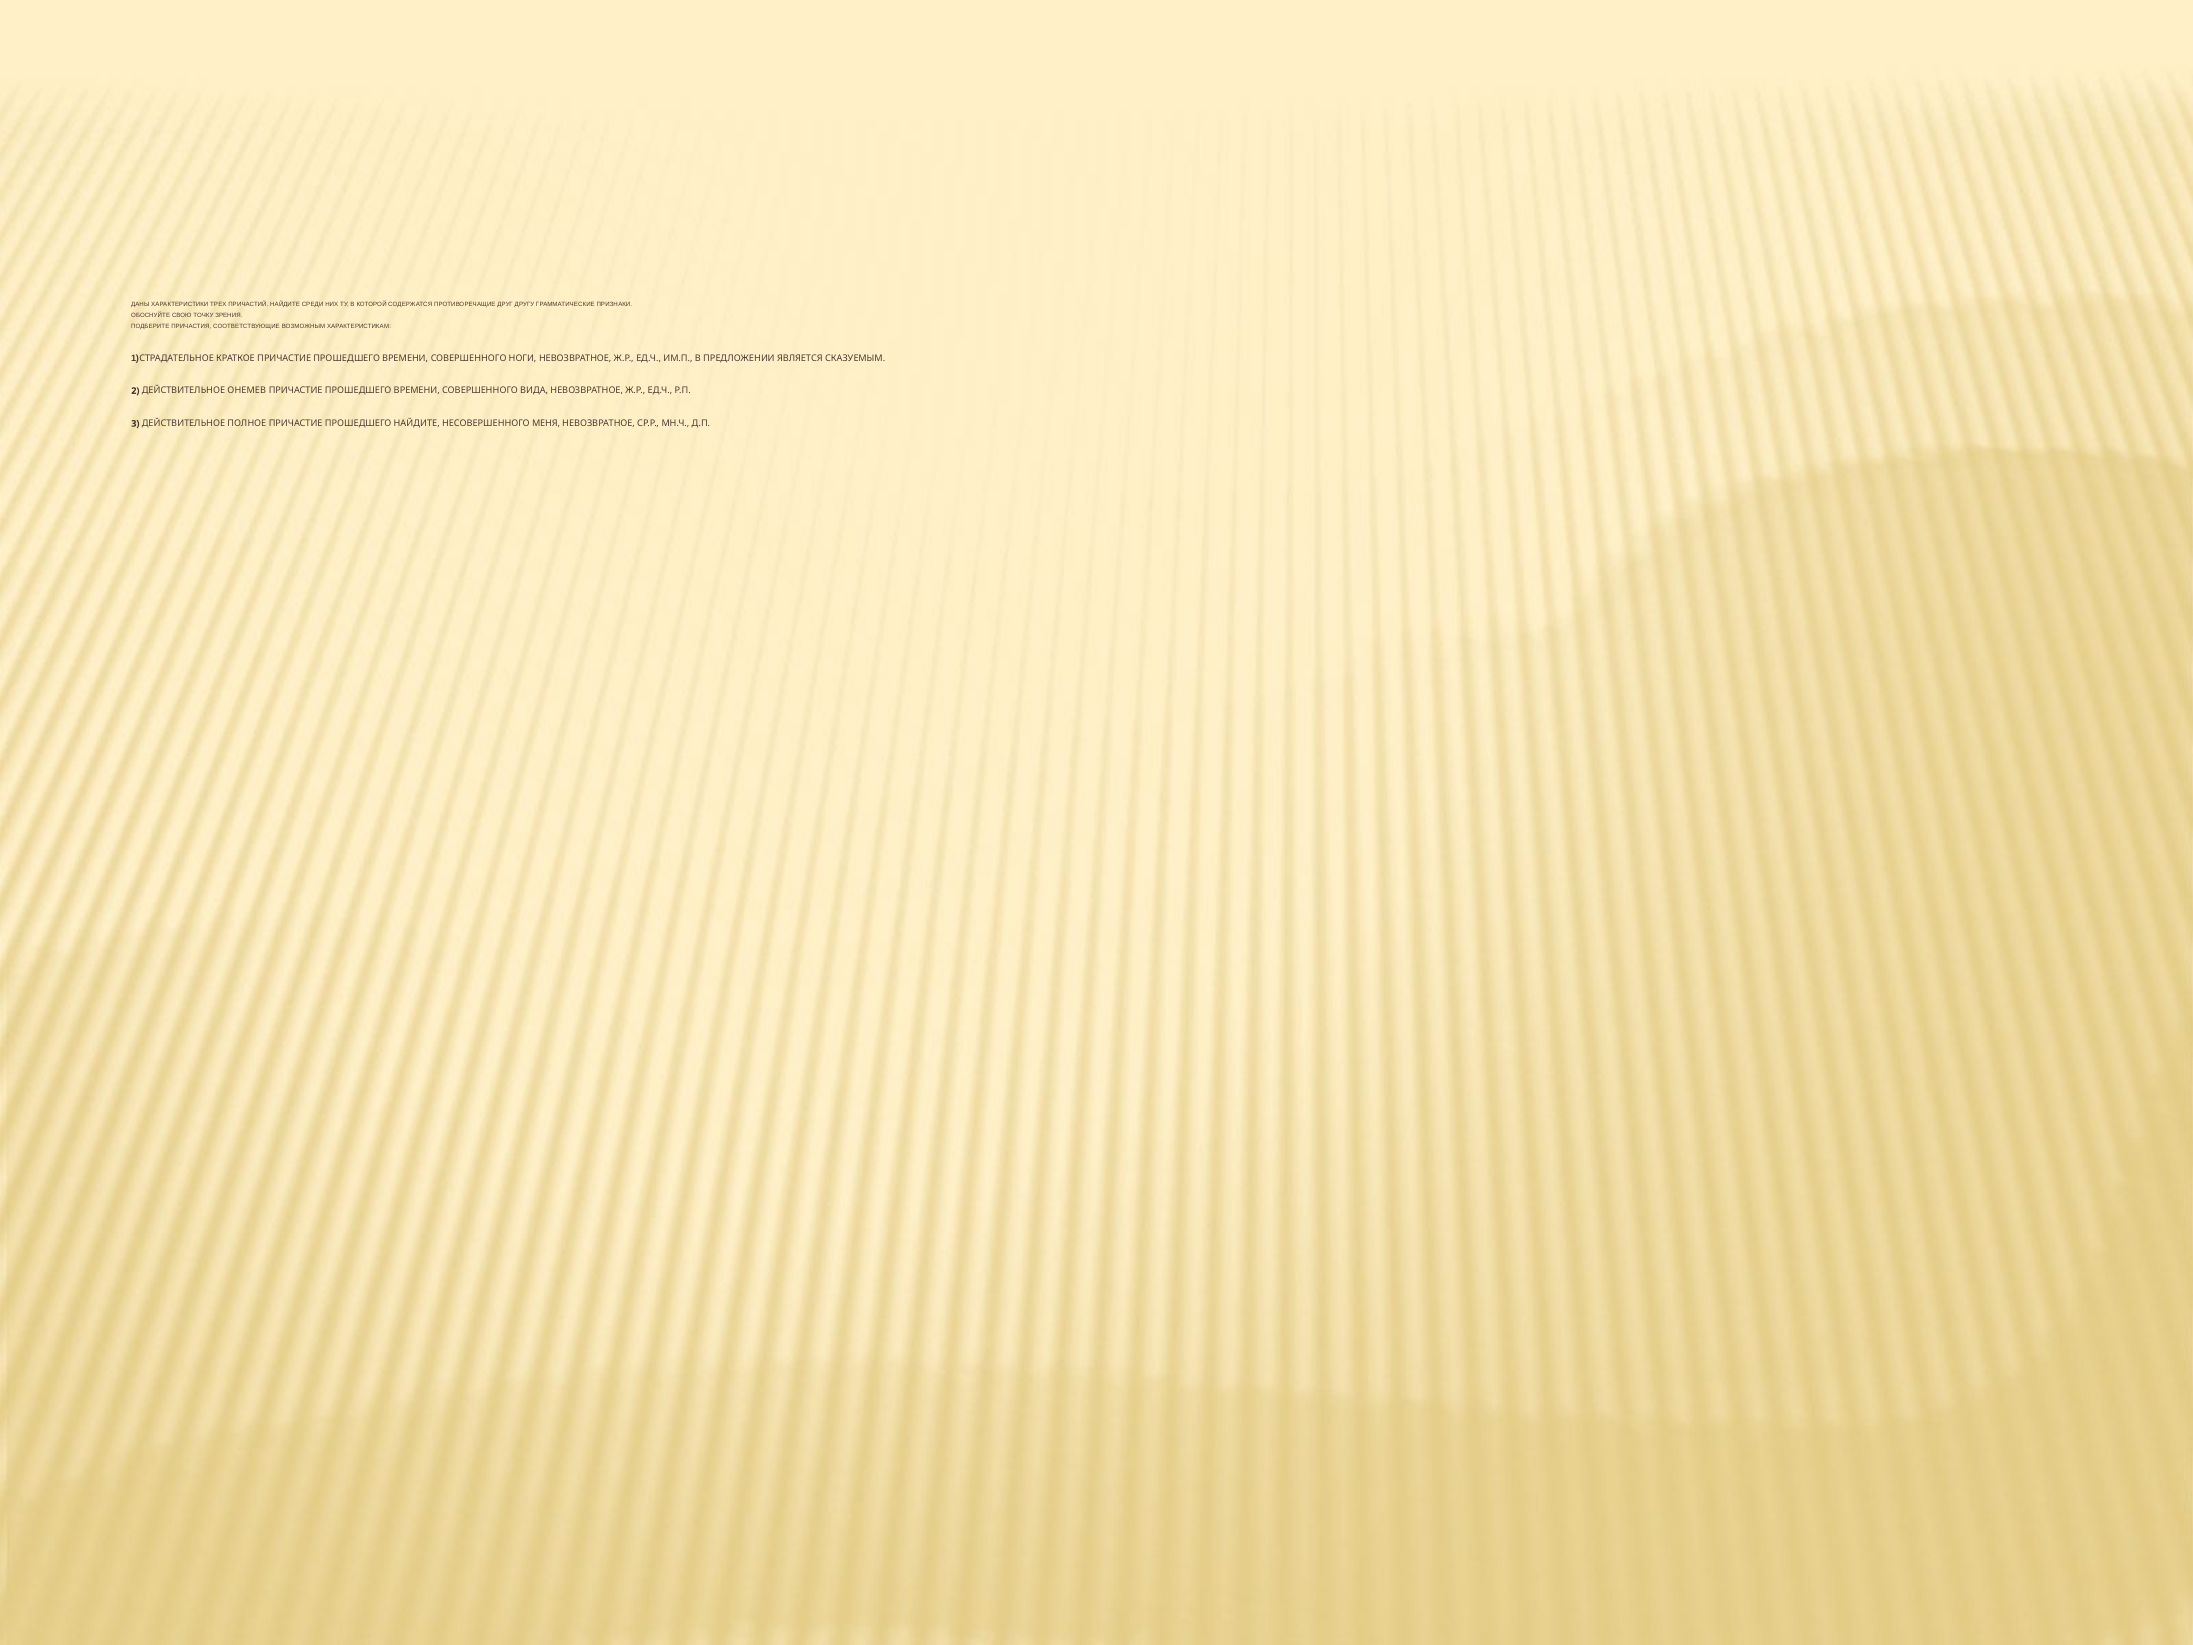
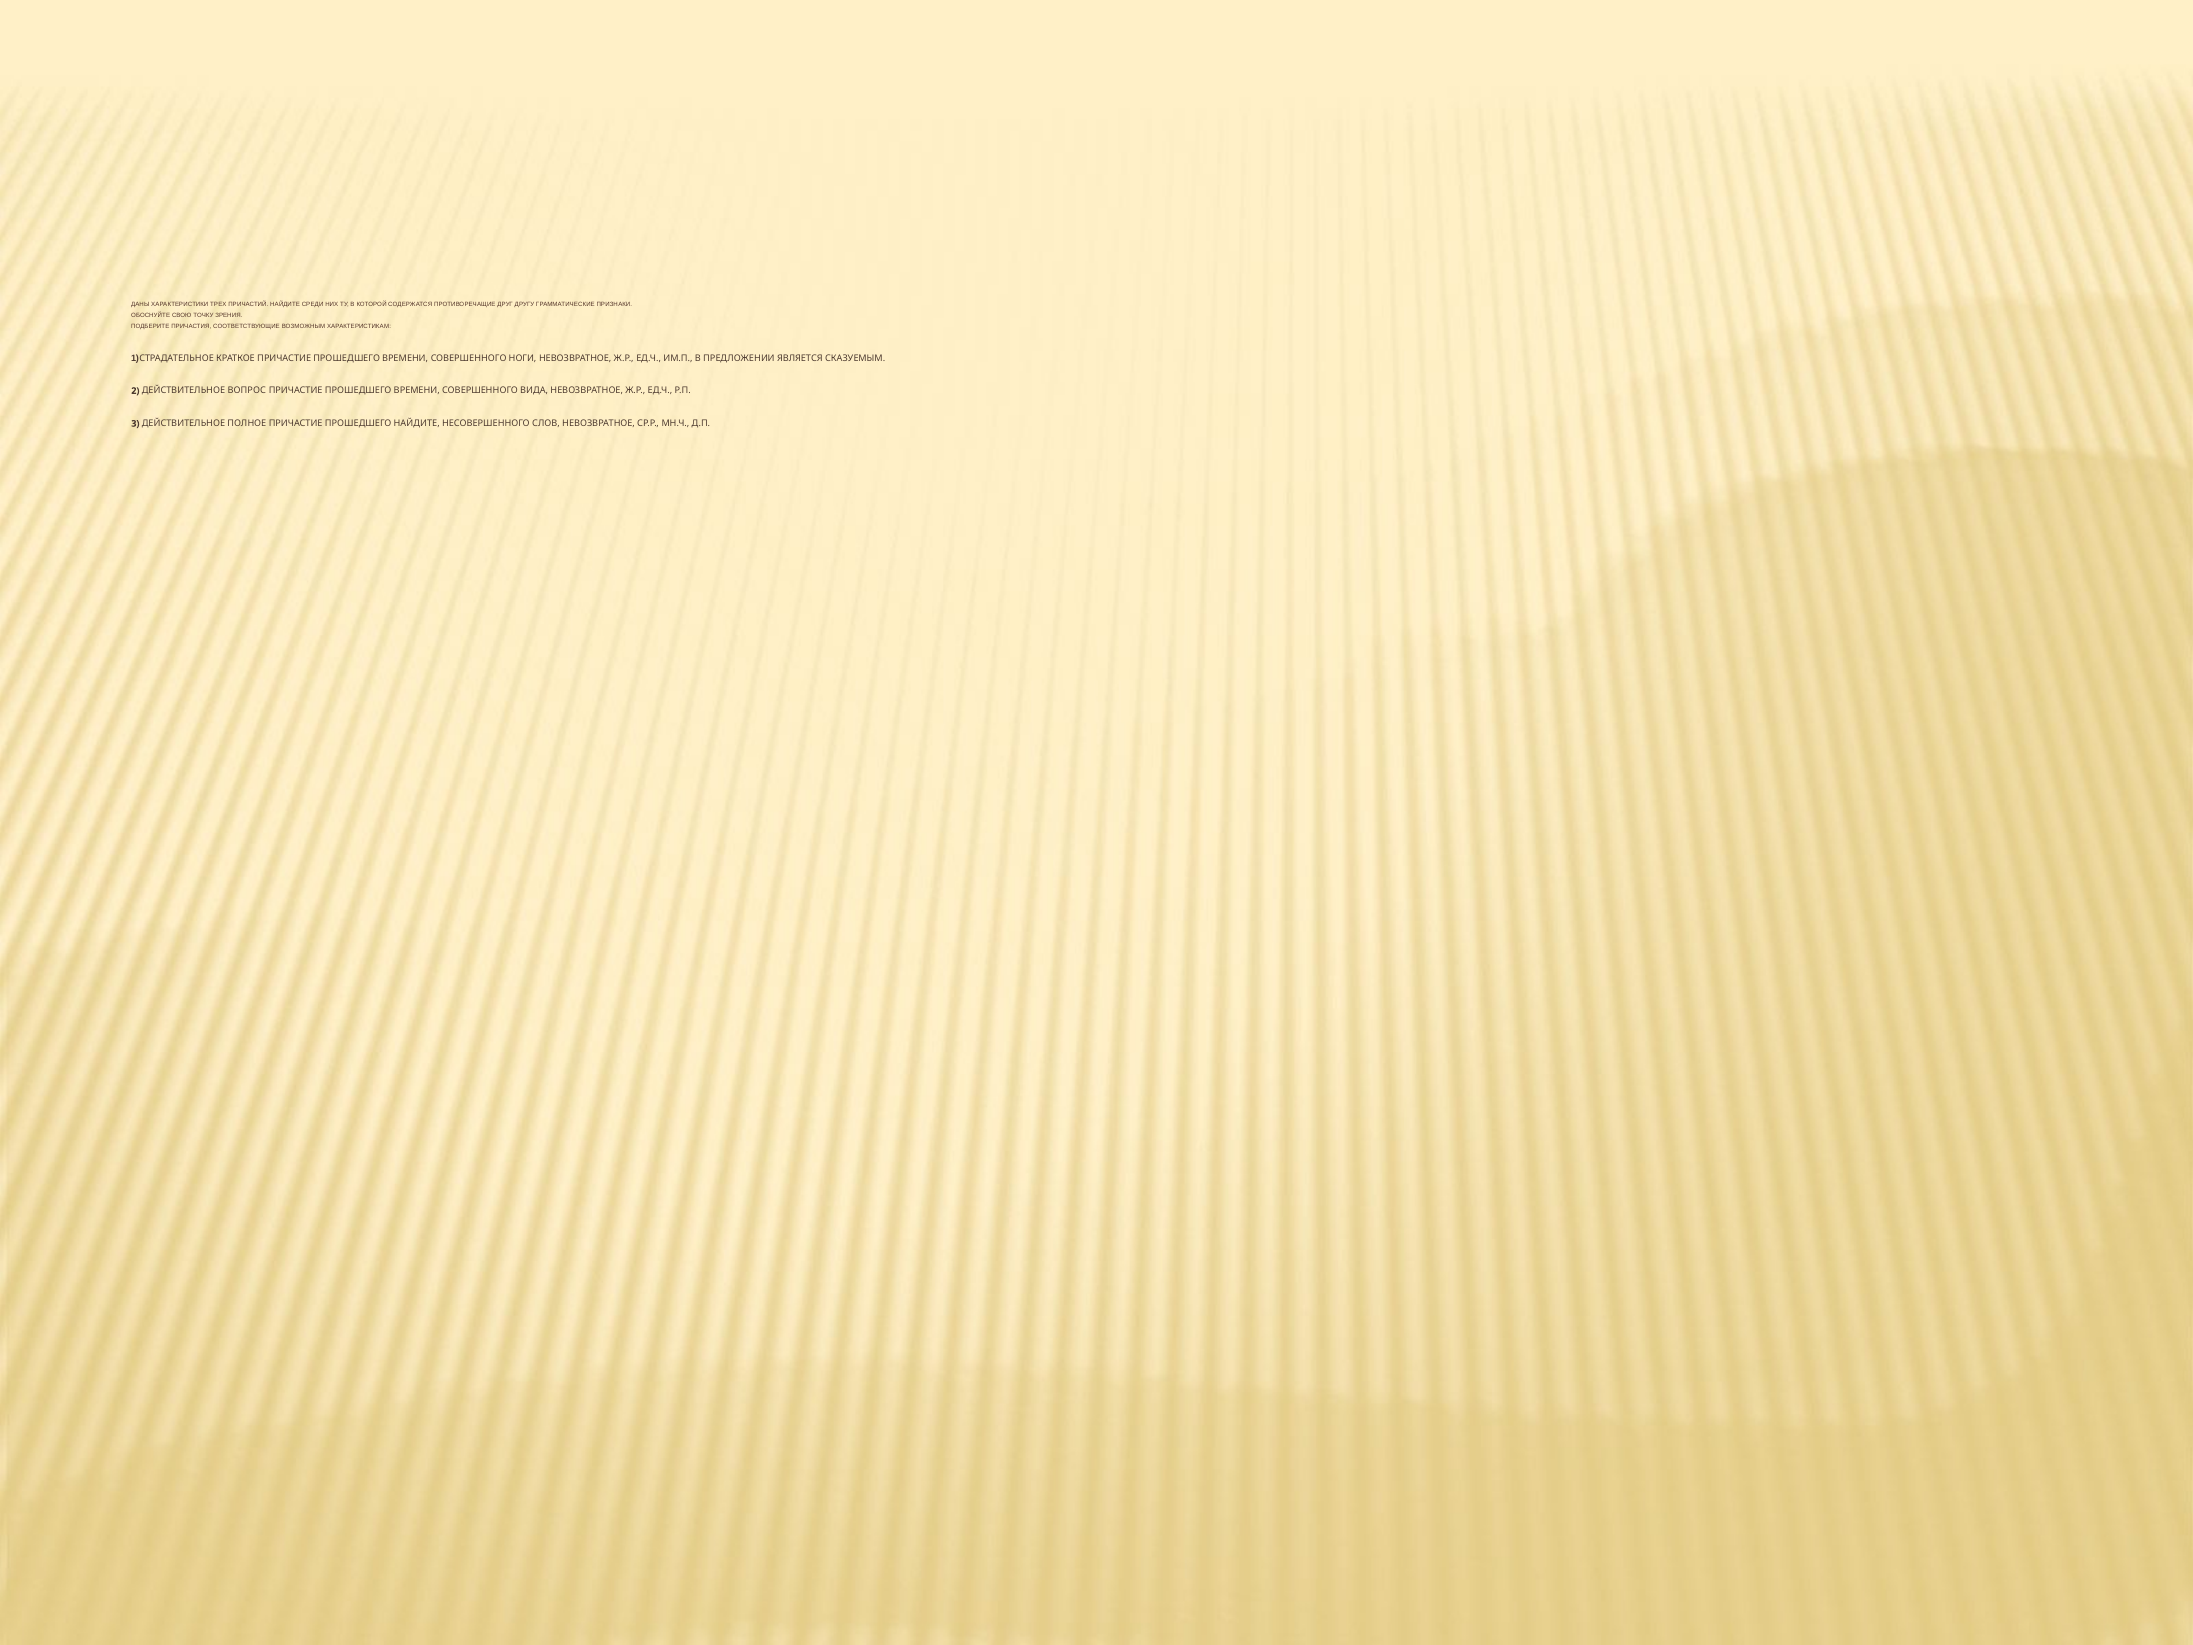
ОНЕМЕВ: ОНЕМЕВ -> ВОПРОС (247, 391)
МЕНЯ: МЕНЯ -> СЛОВ (546, 424)
